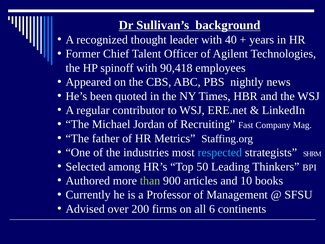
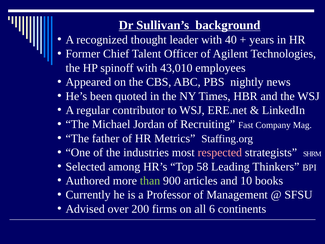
90,418: 90,418 -> 43,010 (176, 68)
respected colour: light blue -> pink (220, 152)
50: 50 -> 58 (202, 166)
